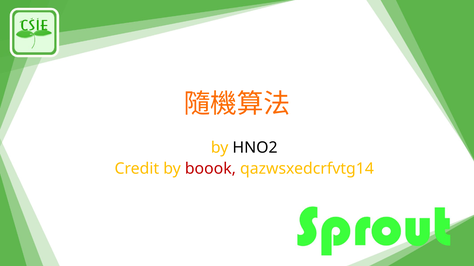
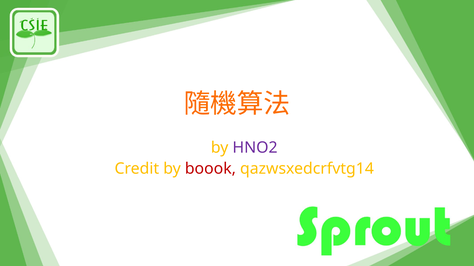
HNO2 colour: black -> purple (255, 148)
